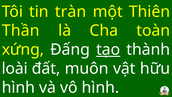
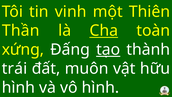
tràn: tràn -> vinh (71, 12)
Cha underline: none -> present (104, 31)
loài: loài -> trái (14, 68)
